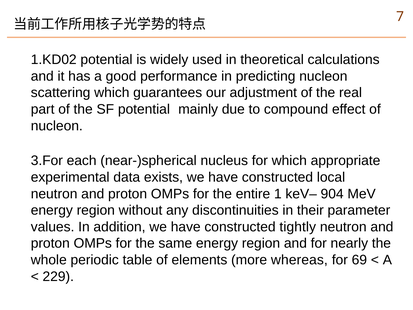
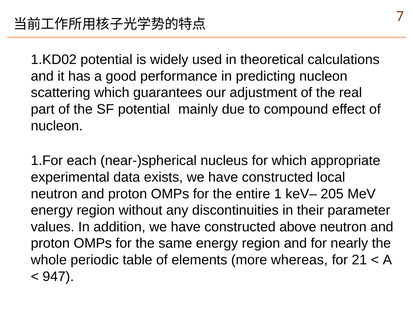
3.For: 3.For -> 1.For (47, 161)
904: 904 -> 205 (332, 194)
tightly: tightly -> above (298, 227)
69: 69 -> 21 (359, 260)
229: 229 -> 947 (58, 276)
